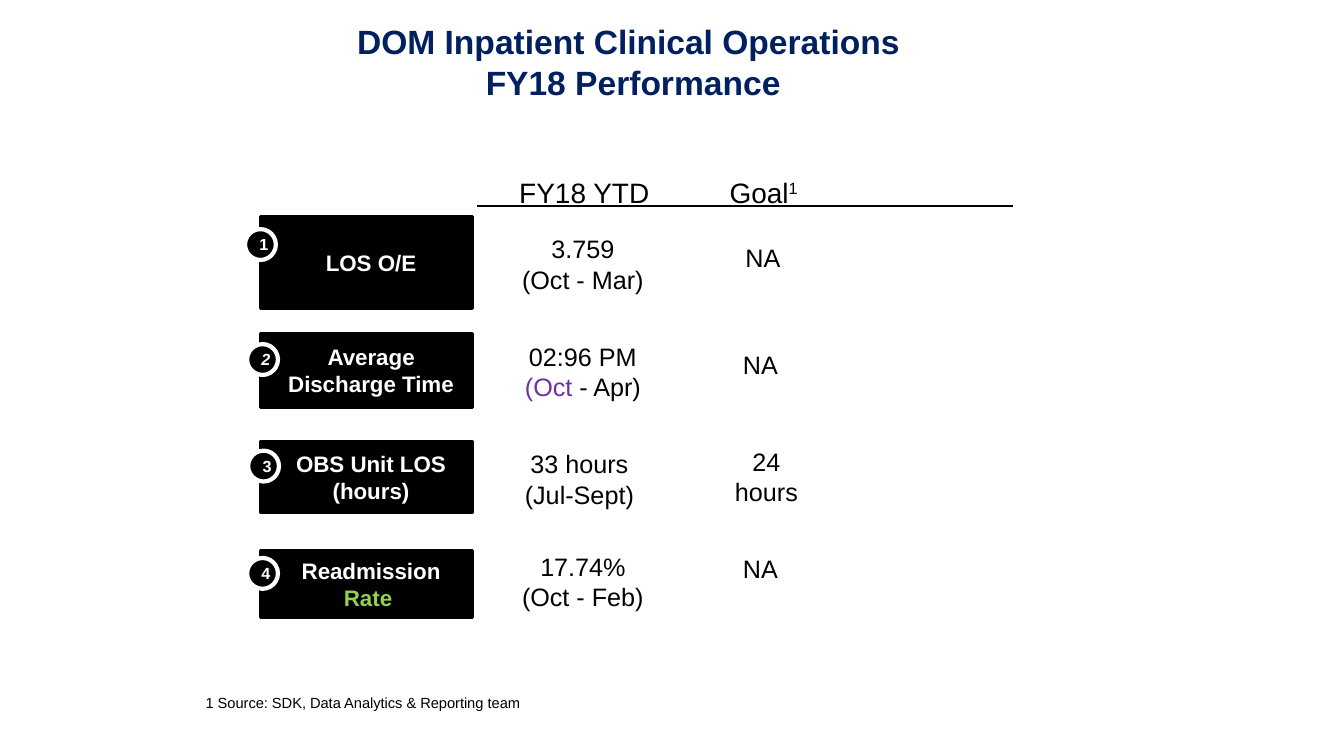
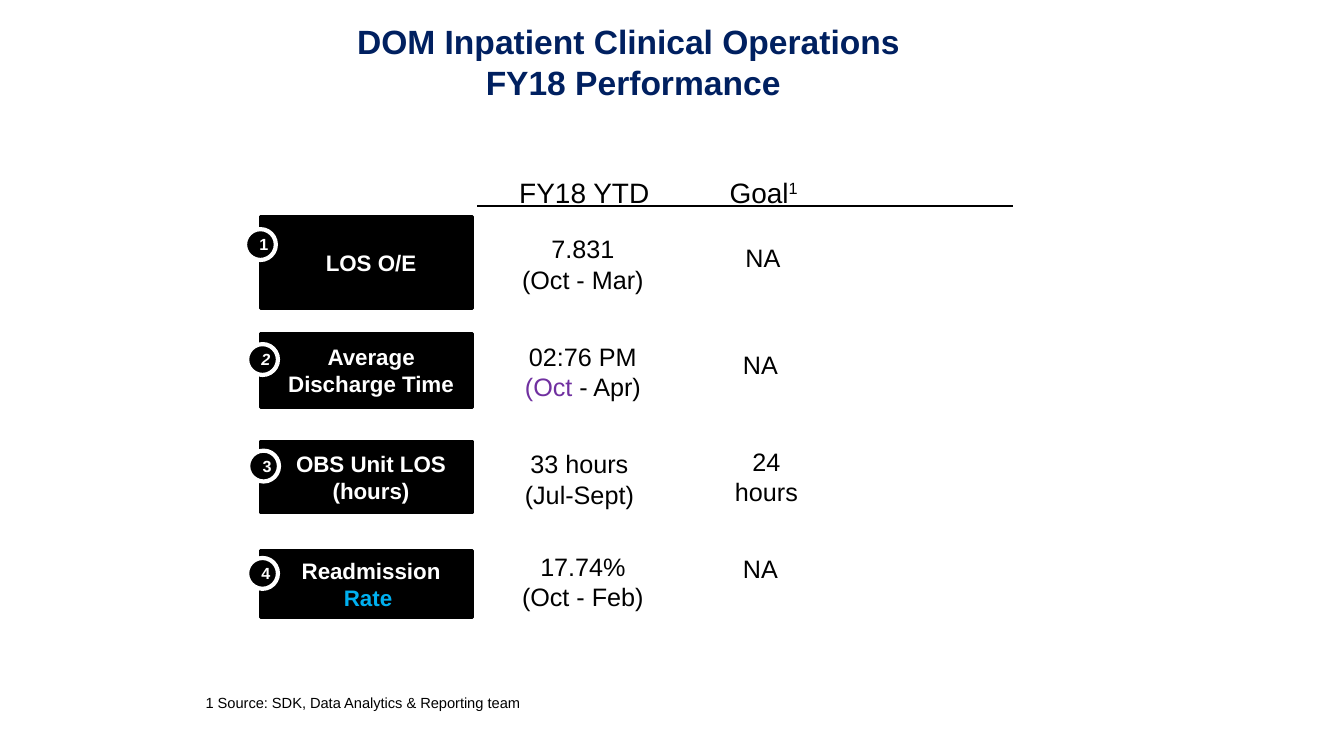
3.759: 3.759 -> 7.831 (583, 250)
02:96: 02:96 -> 02:76 (560, 358)
Rate colour: light green -> light blue (368, 598)
